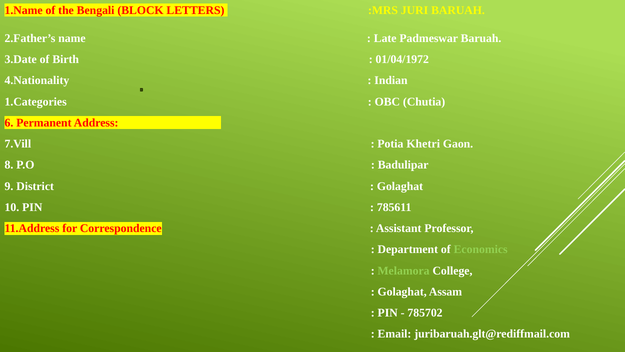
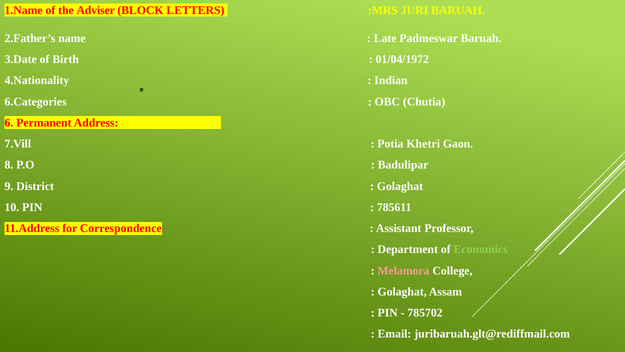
Bengali: Bengali -> Adviser (96, 10)
1.Categories: 1.Categories -> 6.Categories (36, 102)
Melamora colour: light green -> pink (404, 270)
